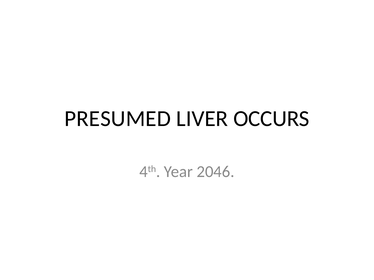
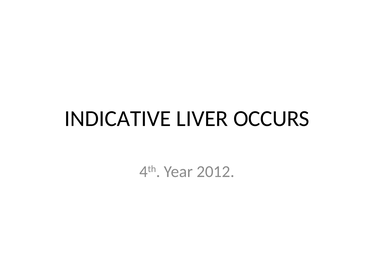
PRESUMED: PRESUMED -> INDICATIVE (118, 119)
2046: 2046 -> 2012 (216, 172)
